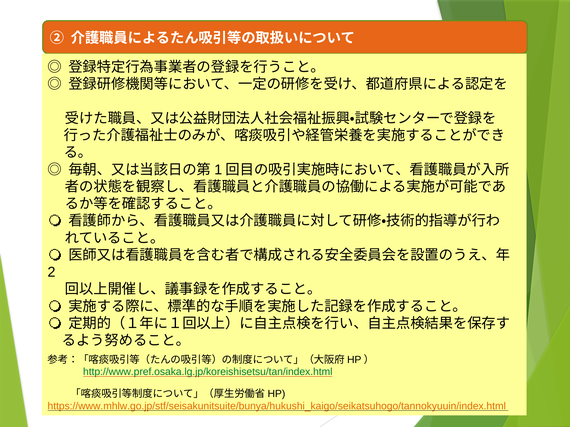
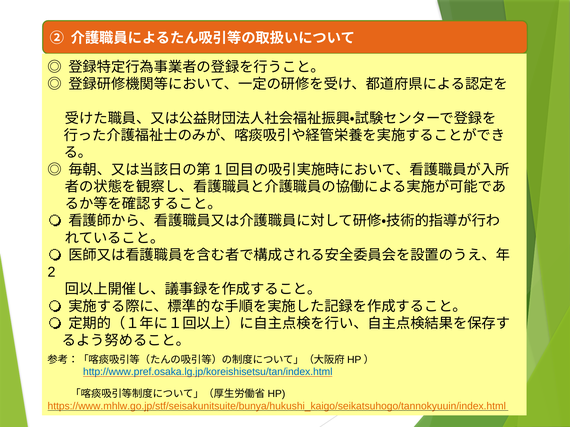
http://www.pref.osaka.lg.jp/koreishisetsu/tan/index.html colour: green -> blue (208, 372)
